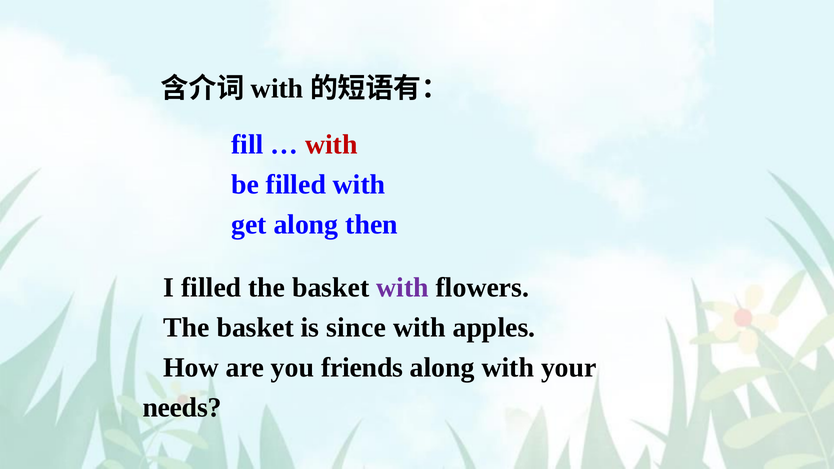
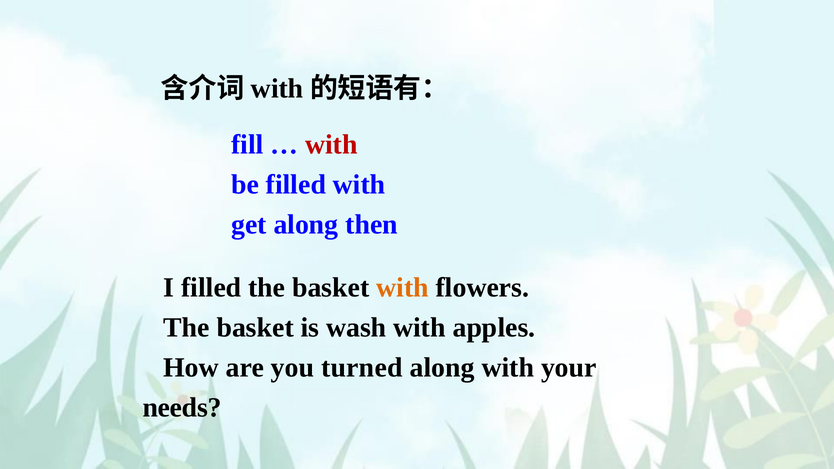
with colour: purple -> orange (403, 288)
since: since -> wash (356, 328)
friends: friends -> turned (362, 368)
